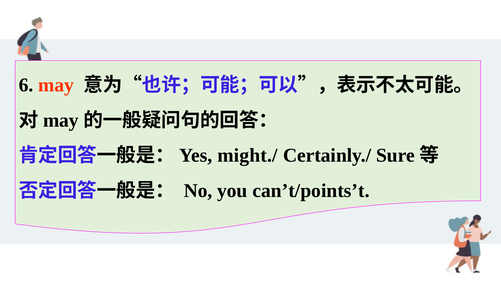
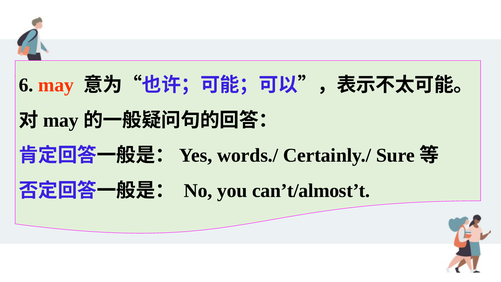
might./: might./ -> words./ (248, 155)
can’t/points’t: can’t/points’t -> can’t/almost’t (311, 190)
